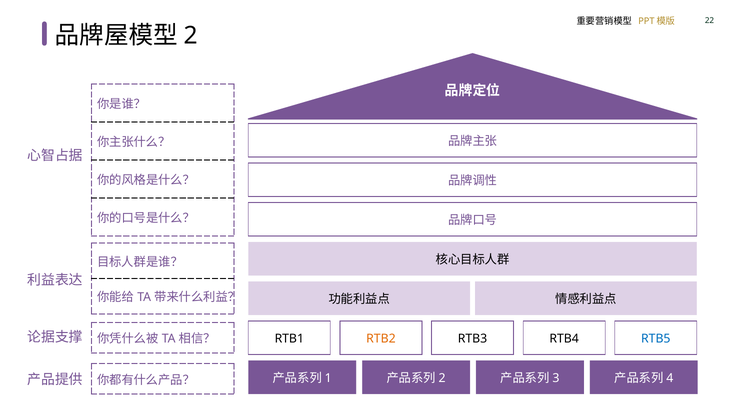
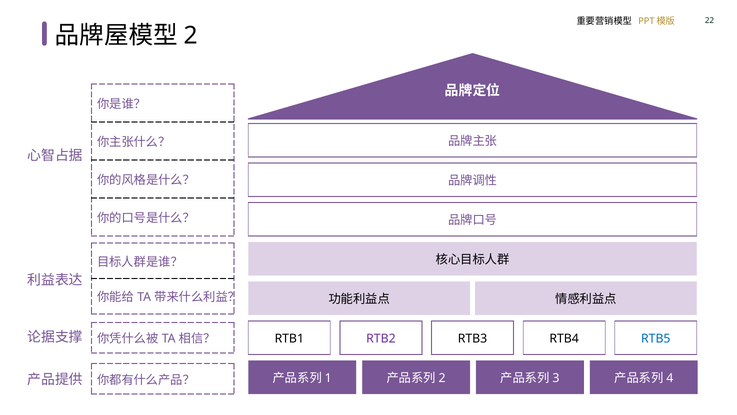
RTB2 colour: orange -> purple (381, 338)
